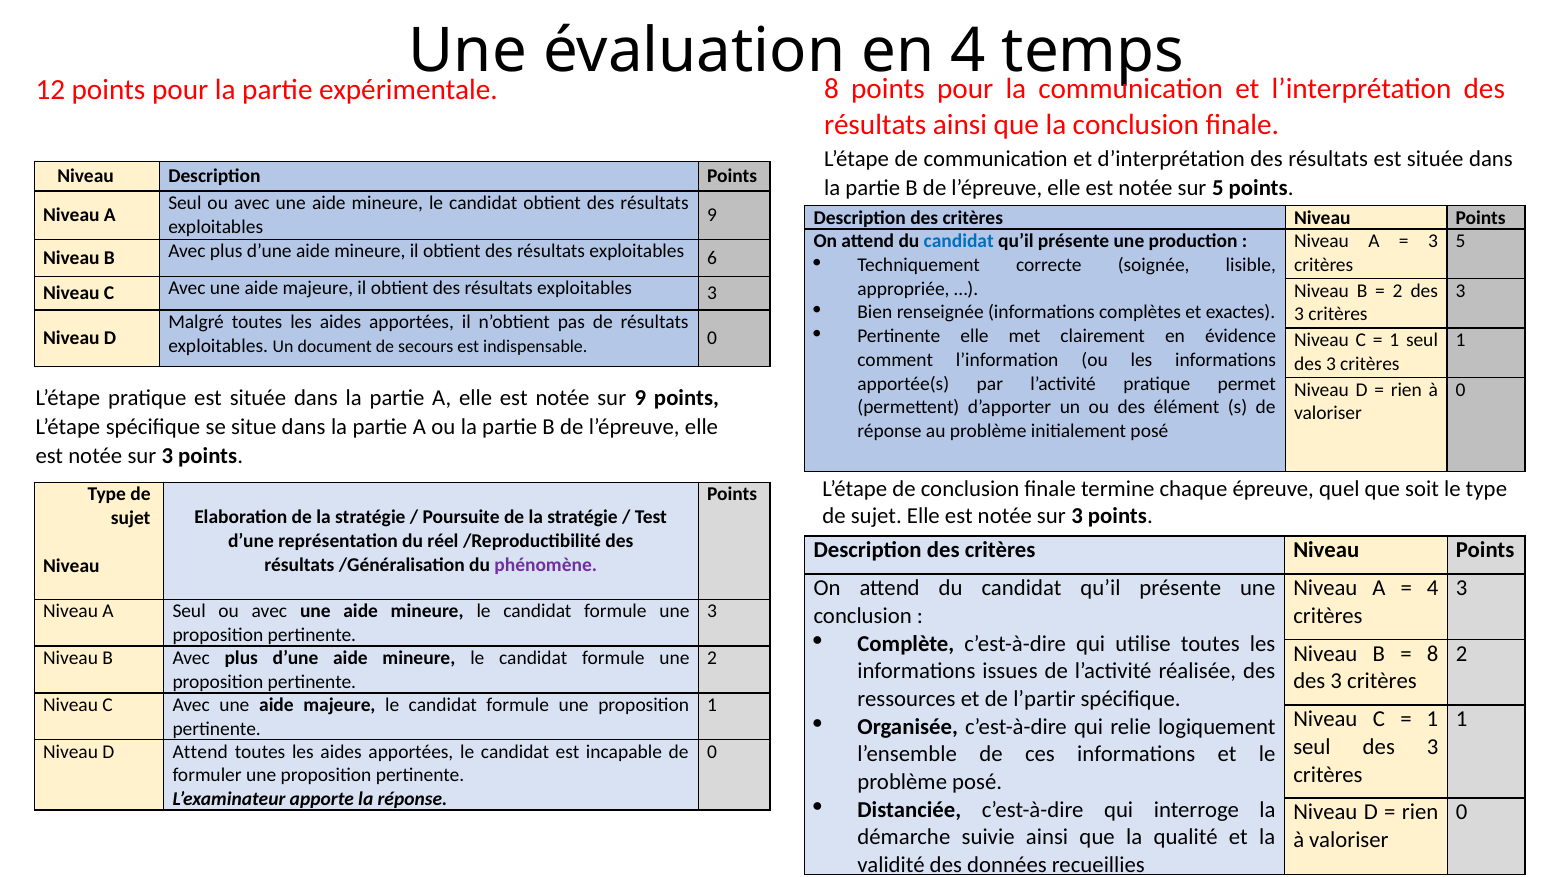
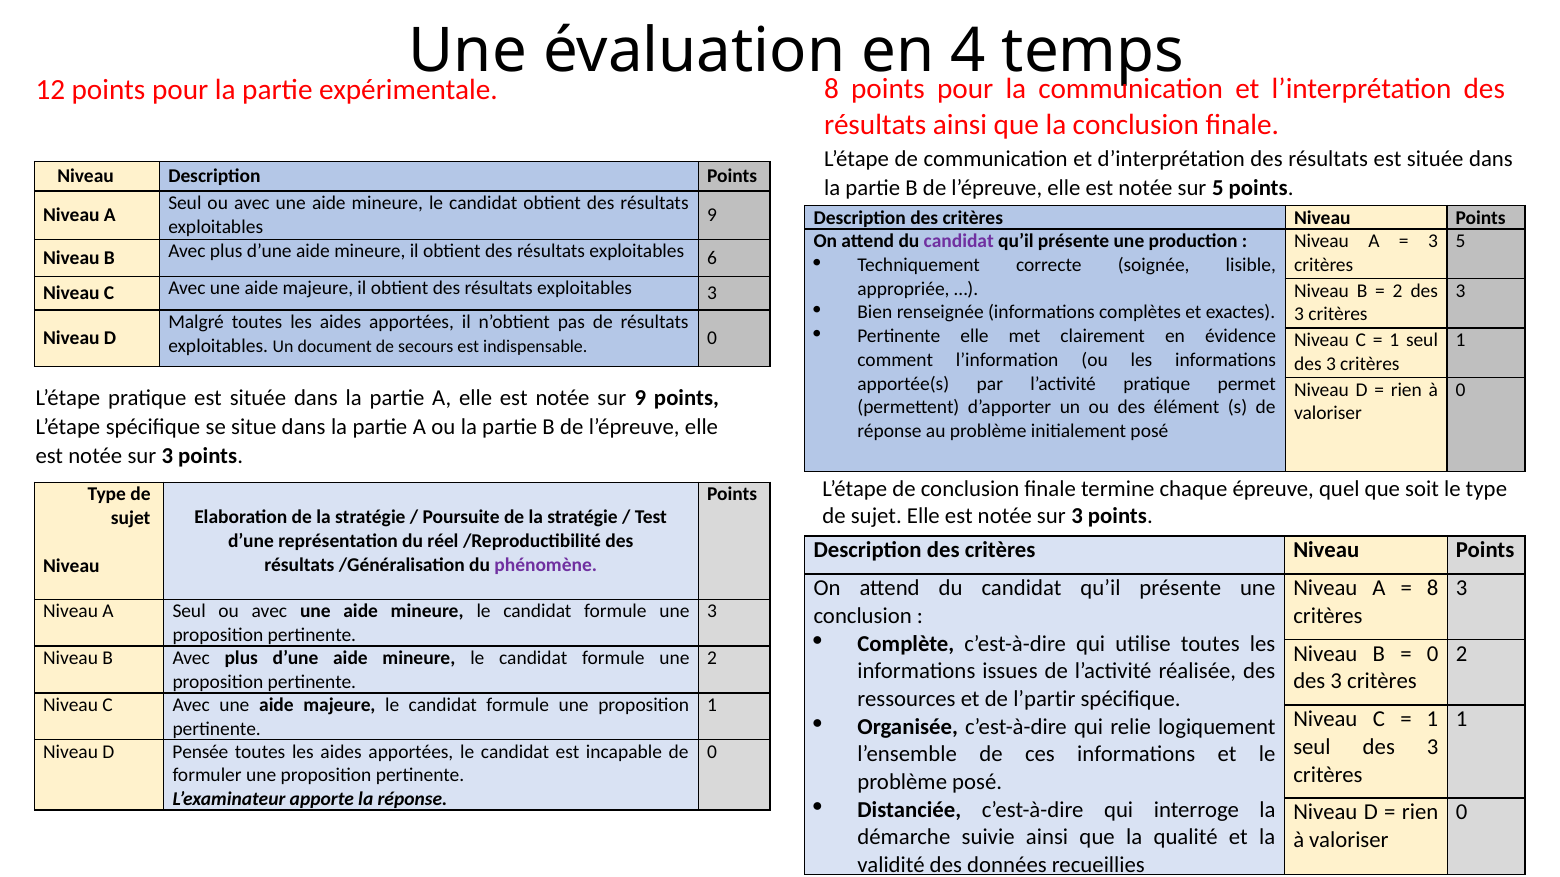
candidat colour: blue -> purple (959, 241)
4: 4 -> 8 (1433, 588)
8: 8 -> 0 (1433, 654)
D Attend: Attend -> Pensée (200, 752)
